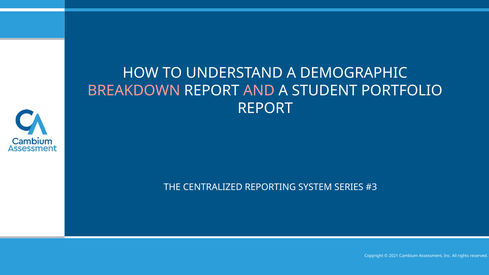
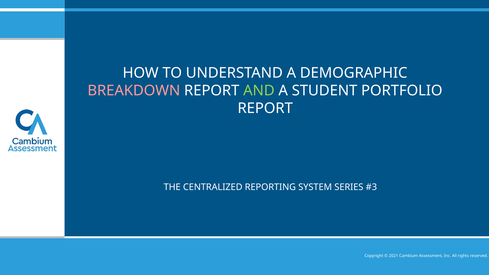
AND colour: pink -> light green (259, 91)
